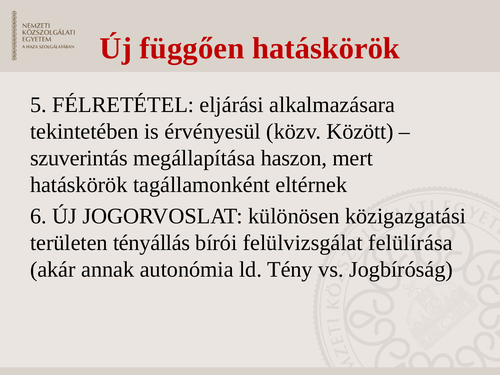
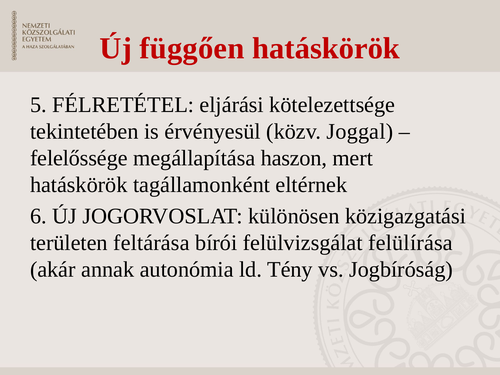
alkalmazásara: alkalmazásara -> kötelezettsége (332, 105)
Között: Között -> Joggal (360, 132)
szuverintás: szuverintás -> felelőssége (79, 158)
tényállás: tényállás -> feltárása (151, 243)
